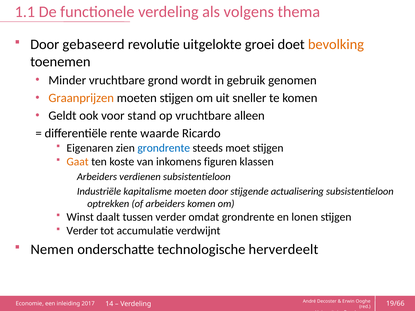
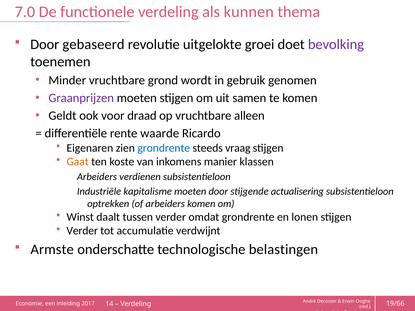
1.1: 1.1 -> 7.0 (25, 12)
volgens: volgens -> kunnen (249, 12)
bevolking colour: orange -> purple (336, 44)
Graanprijzen colour: orange -> purple (81, 98)
sneller: sneller -> samen (249, 98)
stand: stand -> draad (142, 116)
moet: moet -> vraag (238, 148)
figuren: figuren -> manier (220, 162)
Nemen: Nemen -> Armste (52, 250)
herverdeelt: herverdeelt -> belastingen (283, 250)
